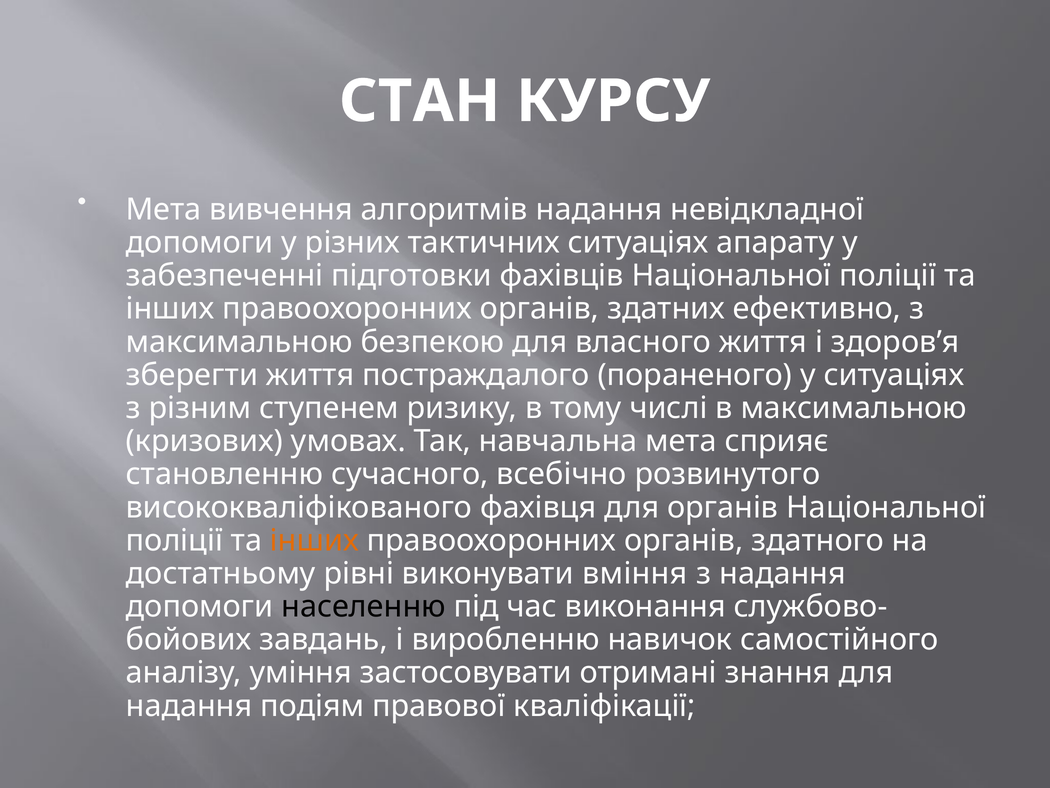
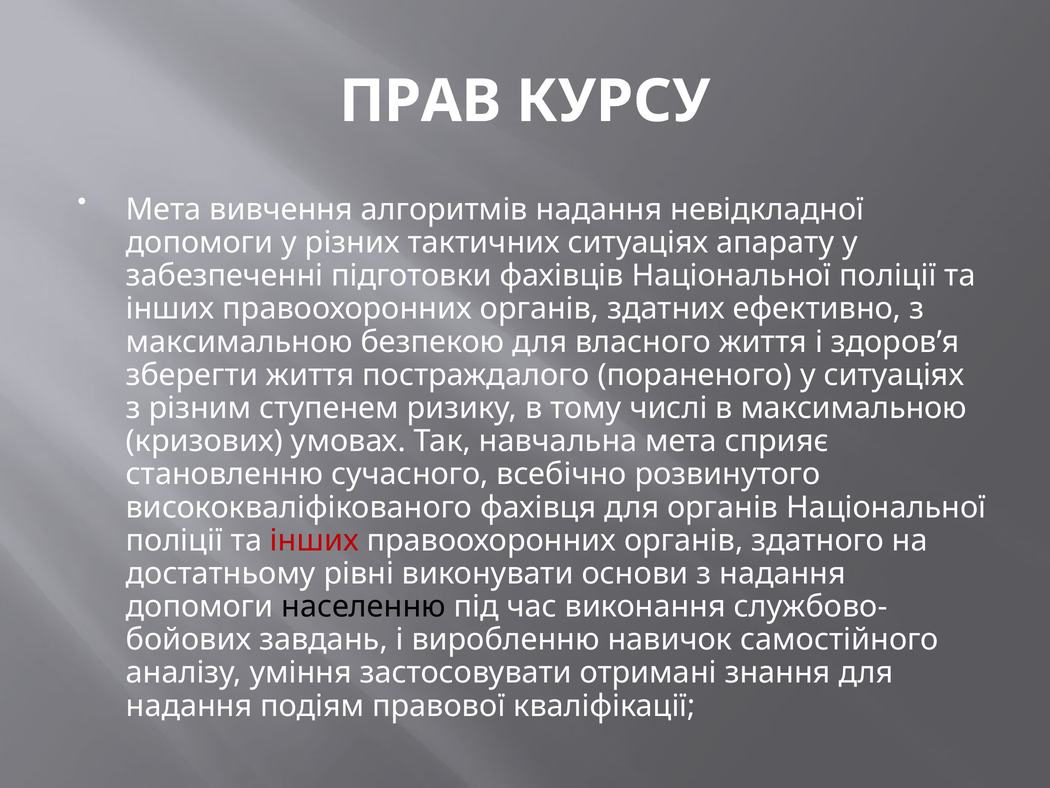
СТАН: СТАН -> ПРАВ (420, 101)
інших colour: orange -> red (314, 540)
вміння: вміння -> основи (635, 573)
